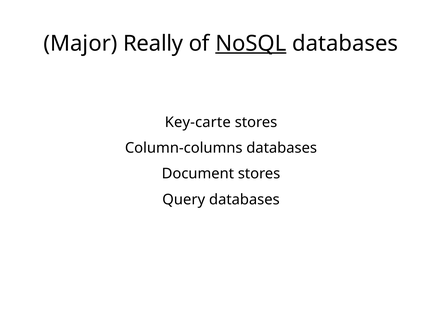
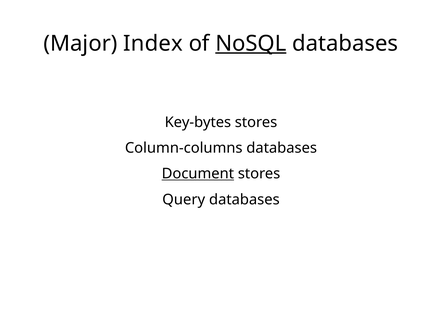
Really: Really -> Index (153, 44)
Key-carte: Key-carte -> Key-bytes (198, 123)
Document underline: none -> present (198, 174)
